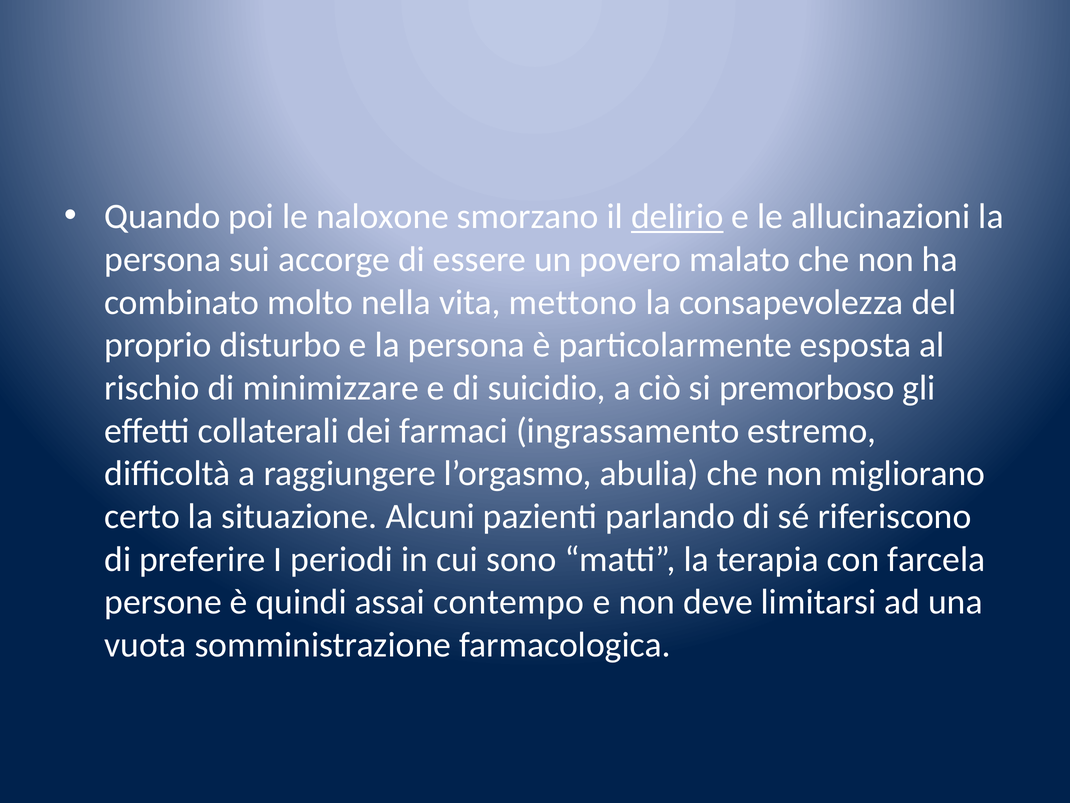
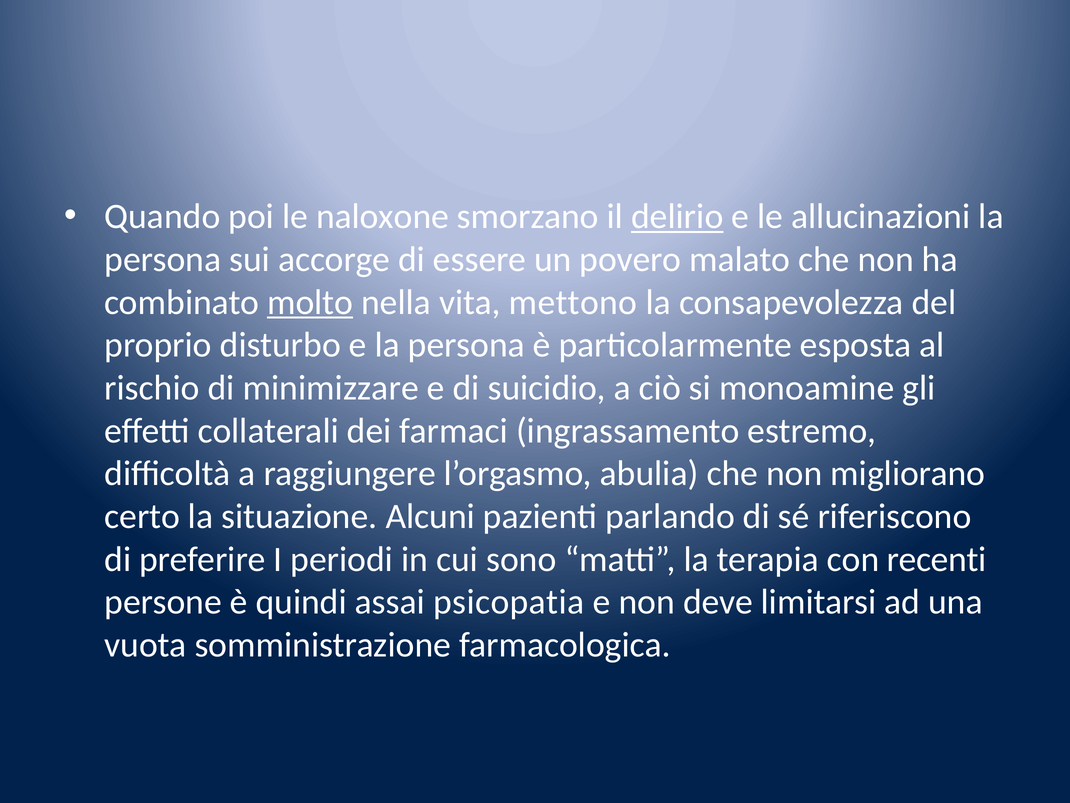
molto underline: none -> present (310, 302)
premorboso: premorboso -> monoamine (807, 388)
farcela: farcela -> recenti (936, 559)
contempo: contempo -> psicopatia (509, 602)
